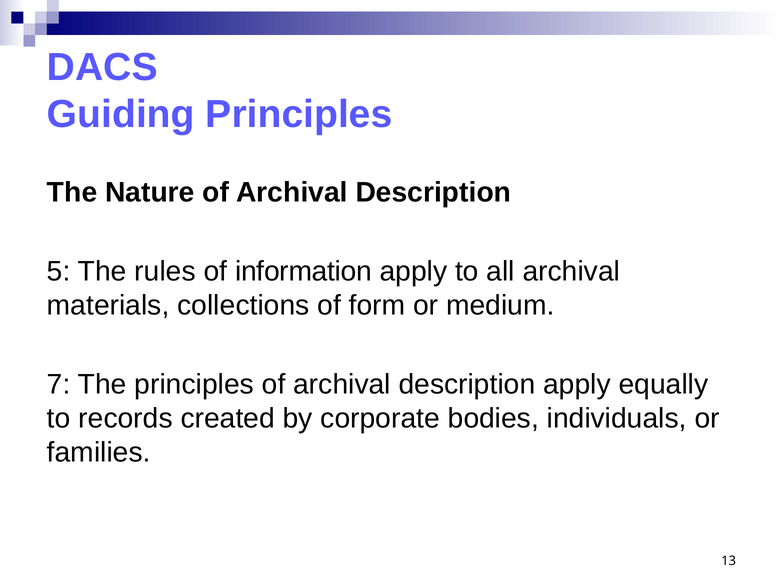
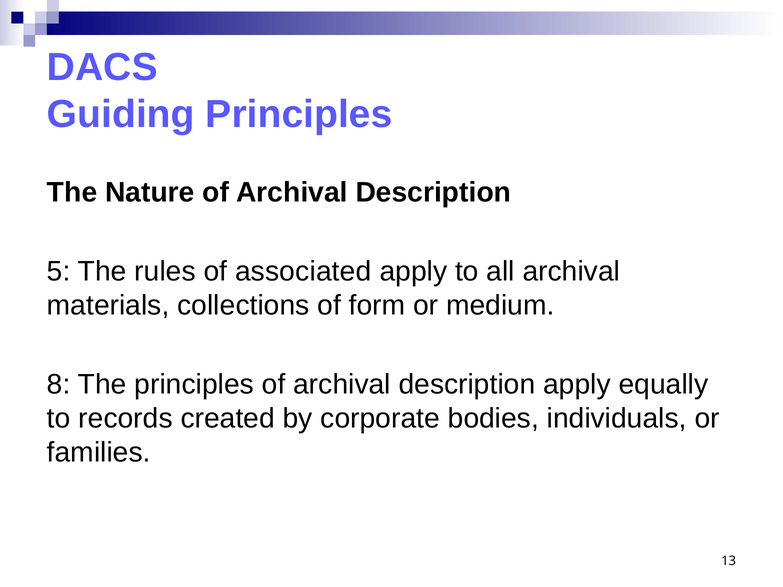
information: information -> associated (303, 272)
7: 7 -> 8 (59, 385)
